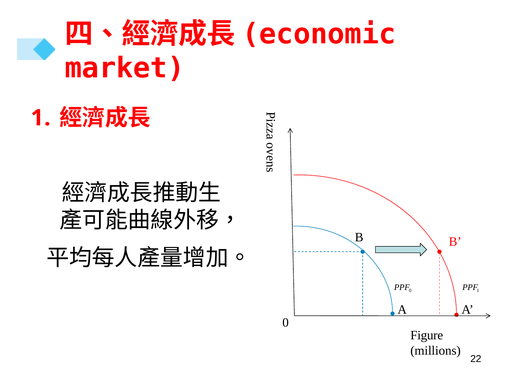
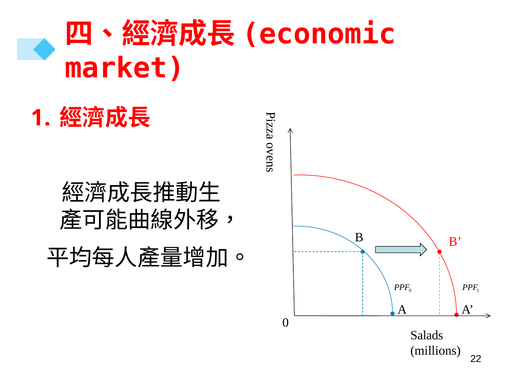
Figure: Figure -> Salads (427, 335)
